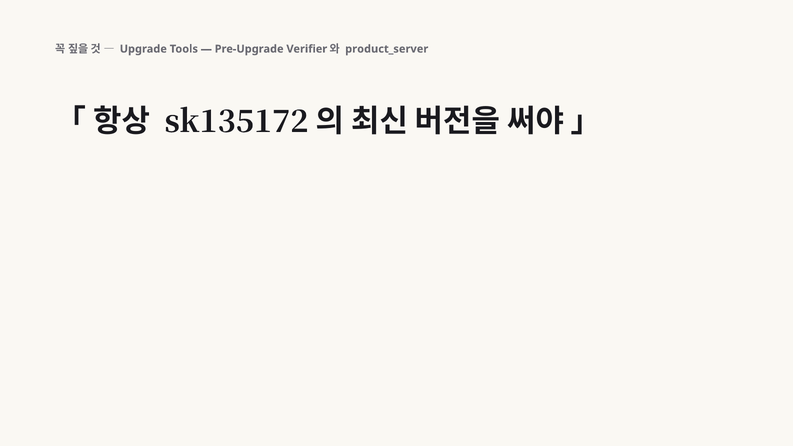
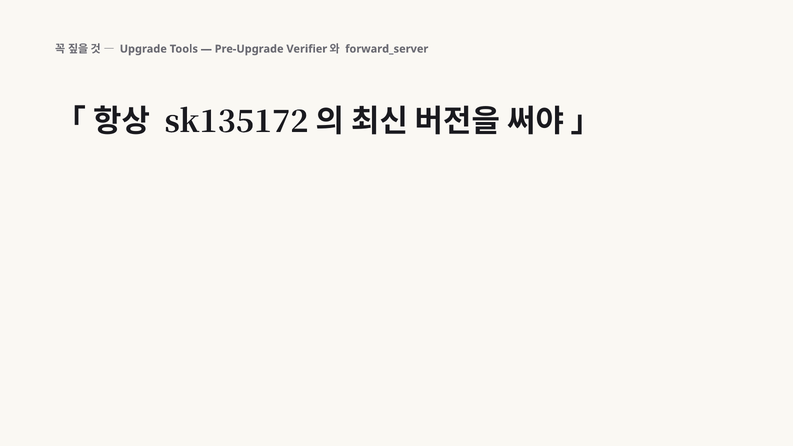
product_server: product_server -> forward_server (387, 49)
